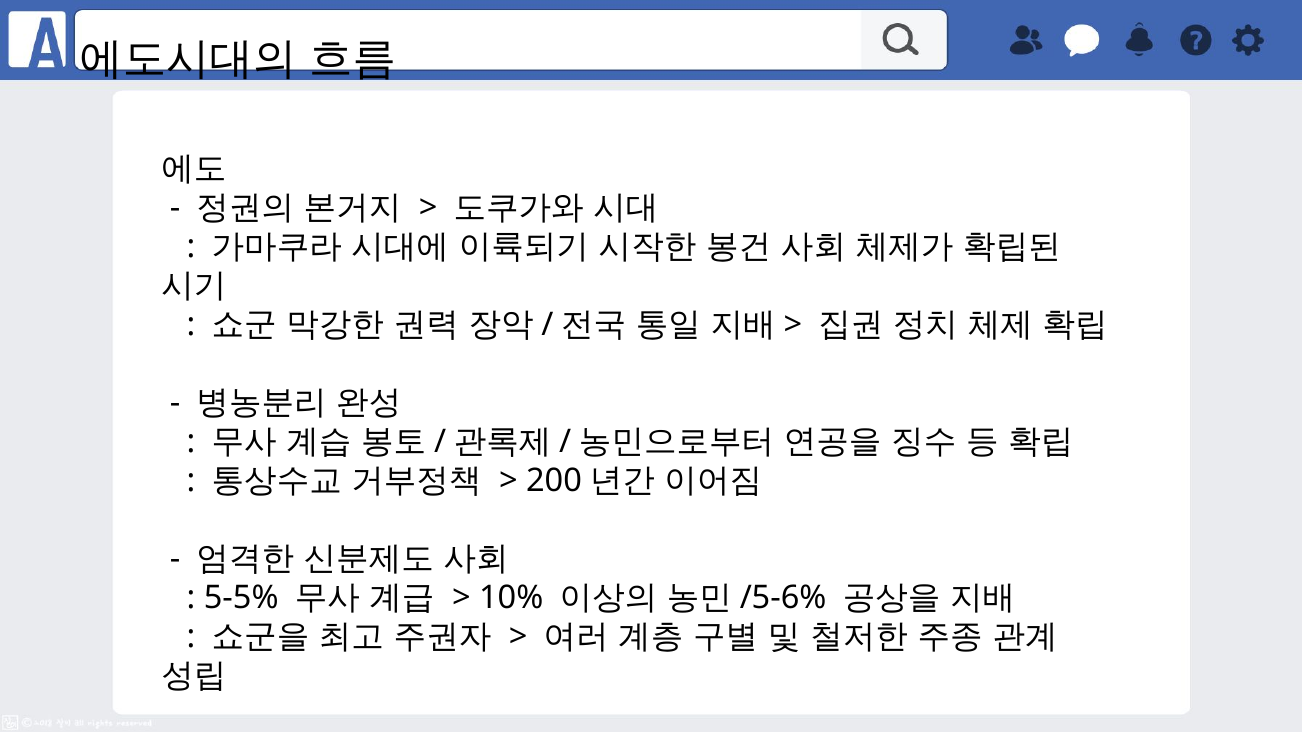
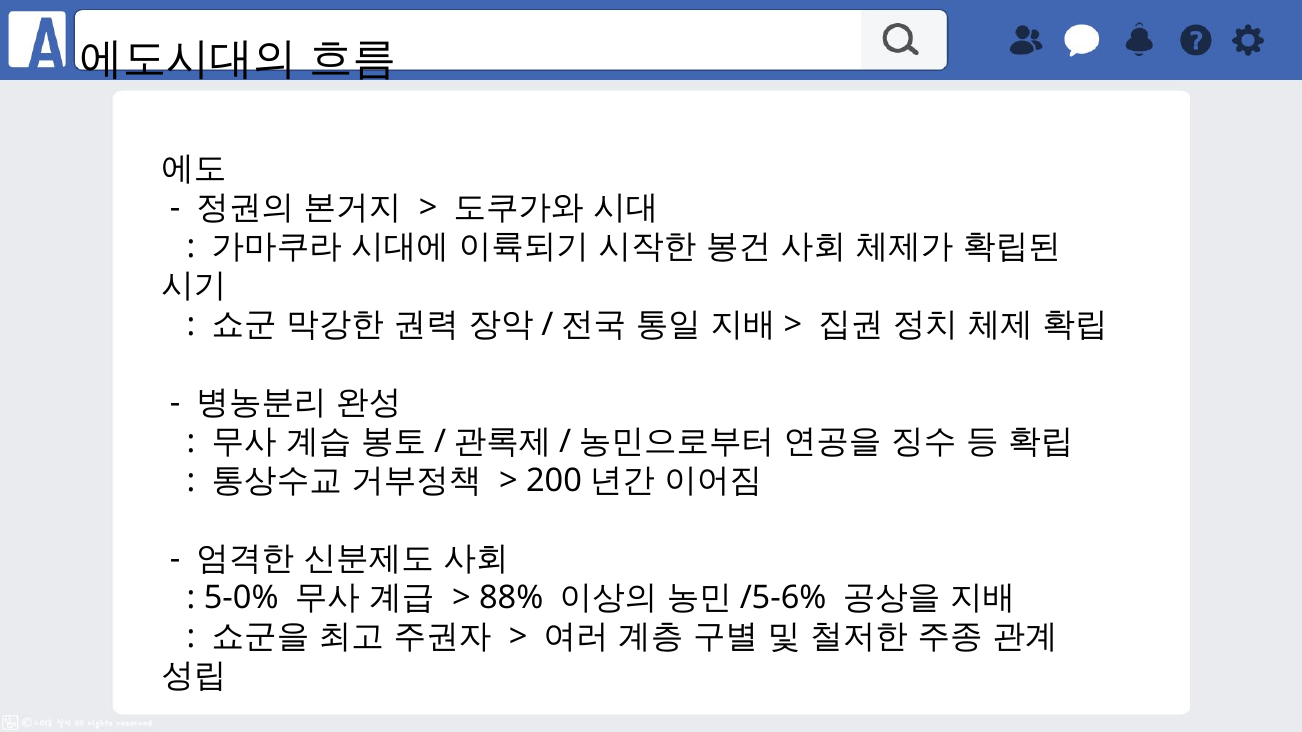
5-5%: 5-5% -> 5-0% (241, 598)
10%: 10% -> 88% (511, 598)
